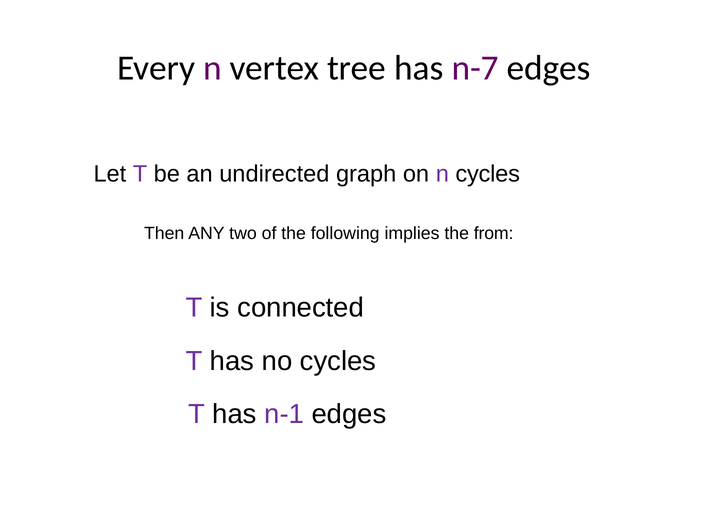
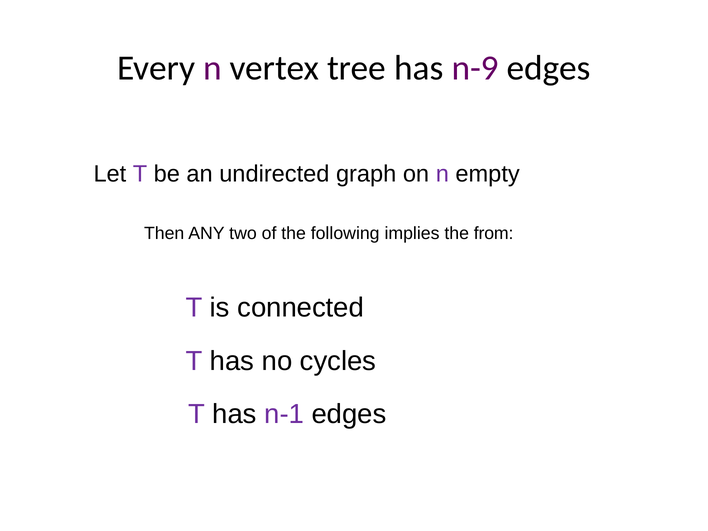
n-7: n-7 -> n-9 (475, 68)
n cycles: cycles -> empty (488, 174)
